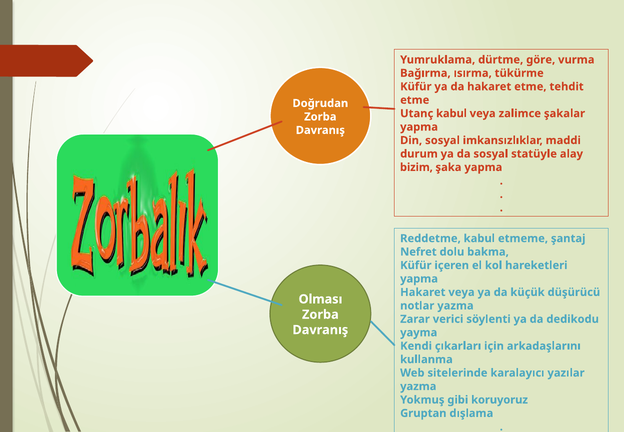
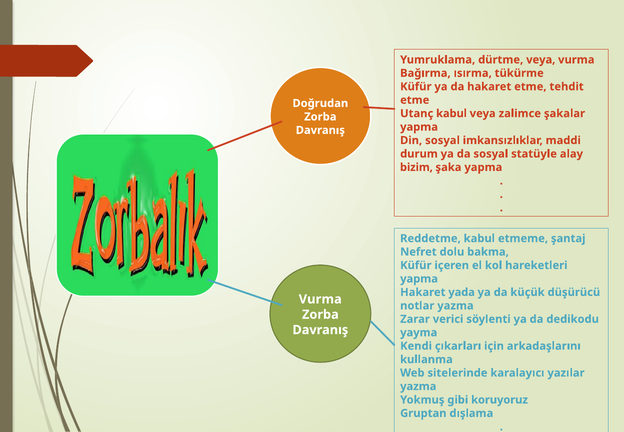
dürtme göre: göre -> veya (541, 60)
Hakaret veya: veya -> yada (462, 292)
Olması: Olması -> Vurma (320, 299)
